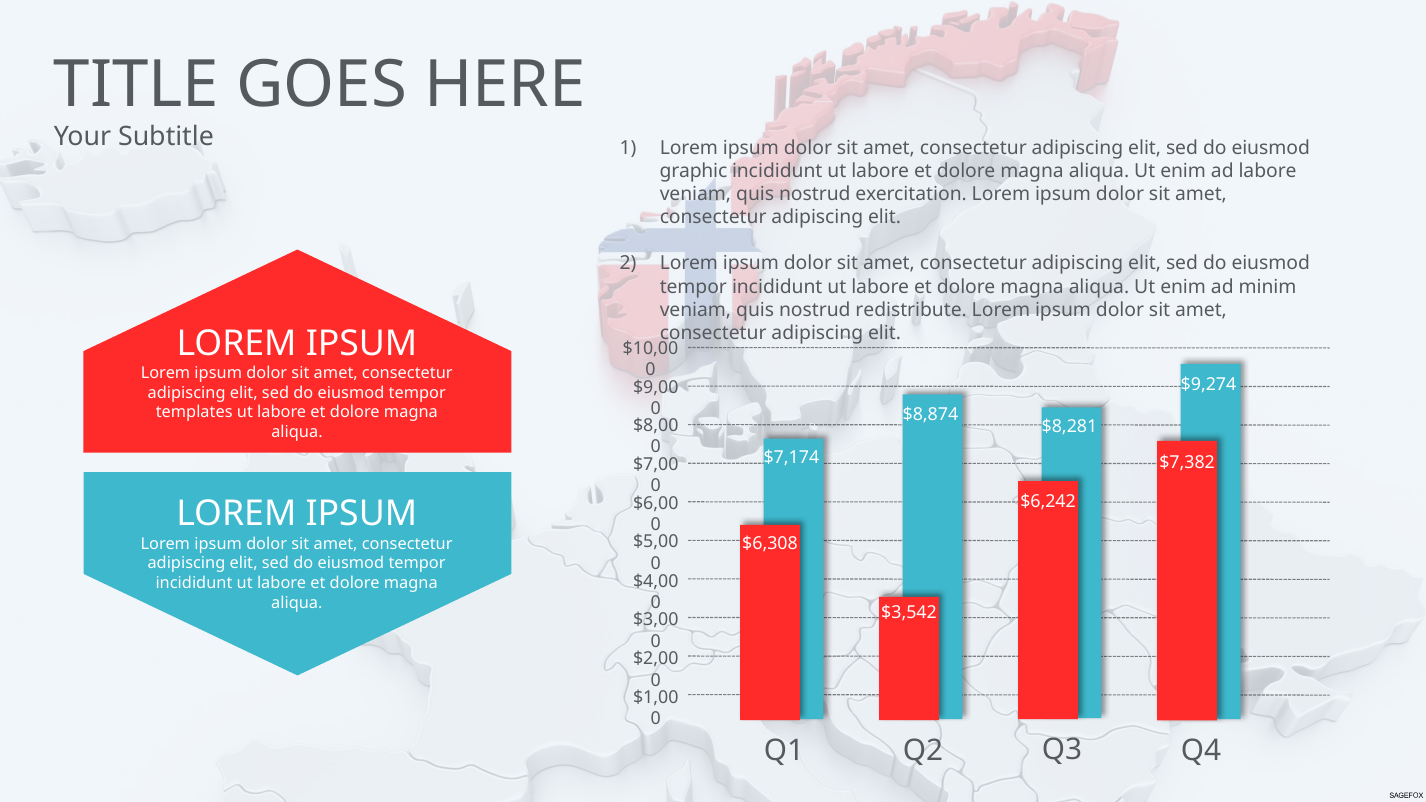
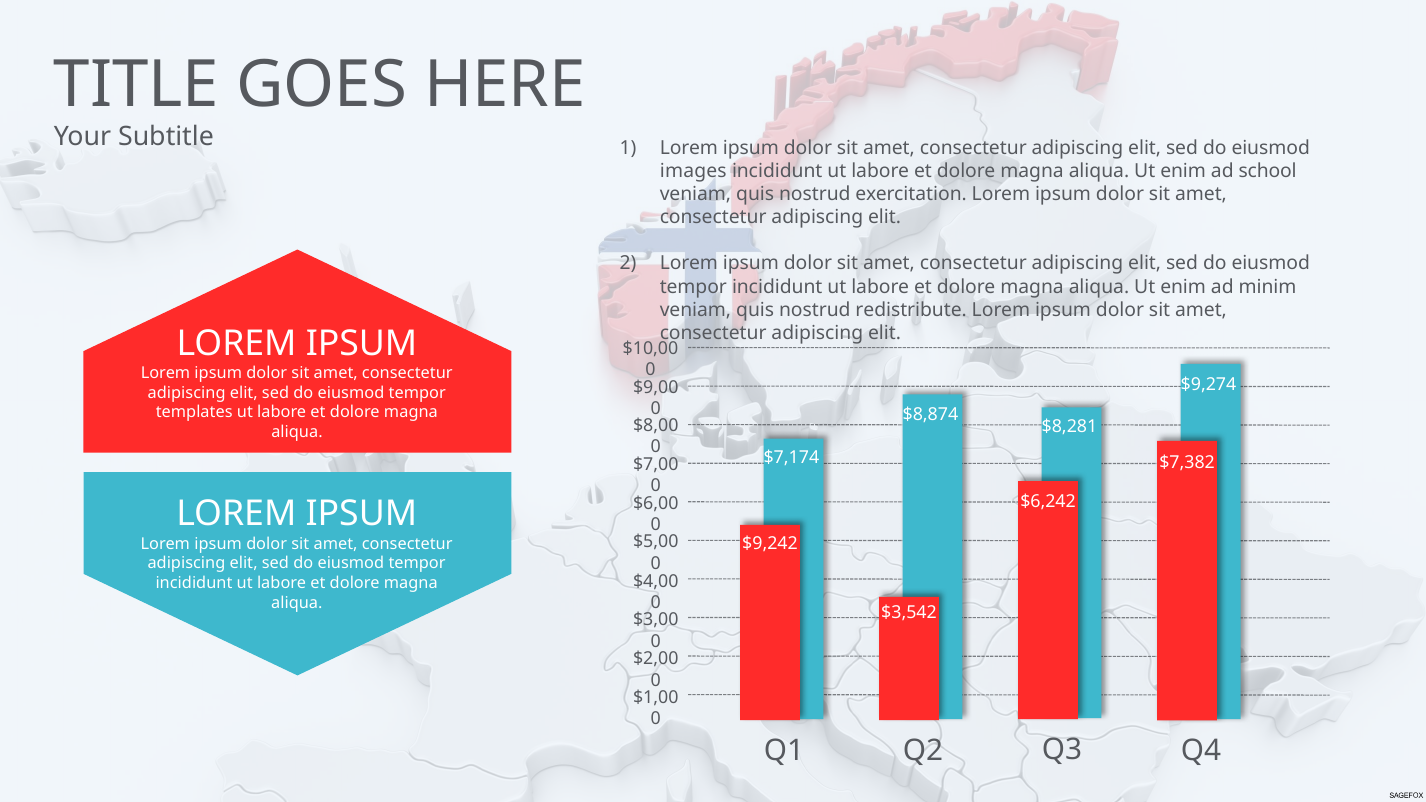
graphic: graphic -> images (693, 171)
ad labore: labore -> school (1268, 171)
$6,308: $6,308 -> $9,242 (770, 544)
